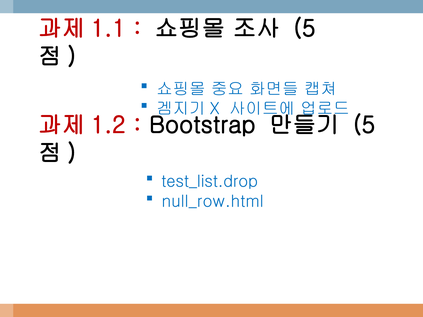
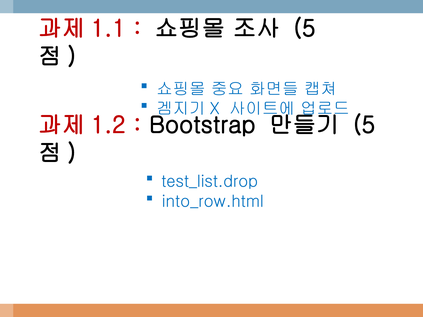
null_row.html: null_row.html -> into_row.html (213, 201)
